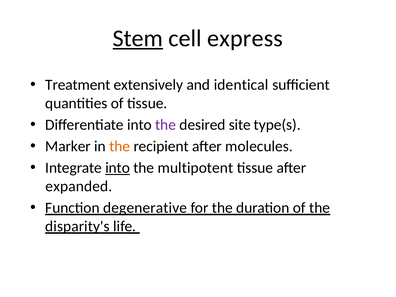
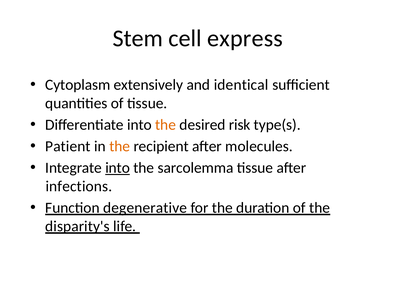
Stem underline: present -> none (138, 38)
Treatment: Treatment -> Cytoplasm (78, 85)
the colour: purple -> orange (166, 125)
site: site -> risk (240, 125)
Marker: Marker -> Patient (68, 146)
multipotent: multipotent -> sarcolemma (196, 168)
expanded: expanded -> infections (79, 186)
